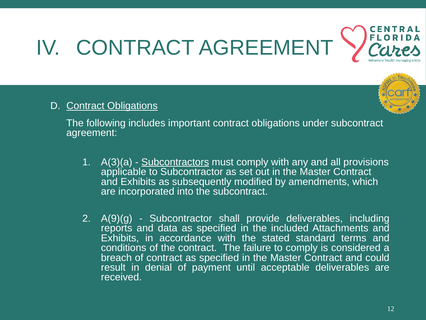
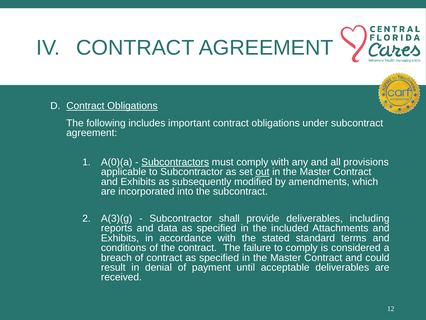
A(3)(a: A(3)(a -> A(0)(a (117, 162)
out underline: none -> present (262, 172)
A(9)(g: A(9)(g -> A(3)(g (117, 218)
